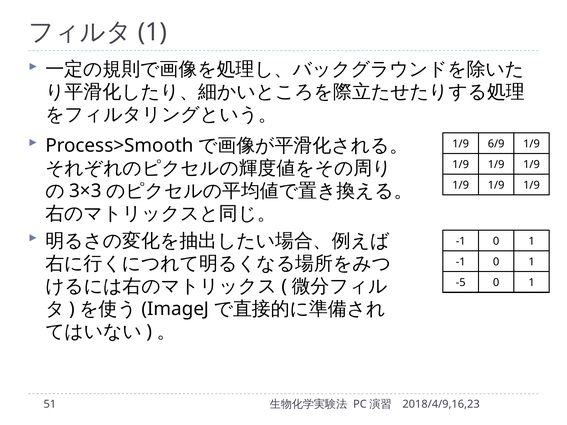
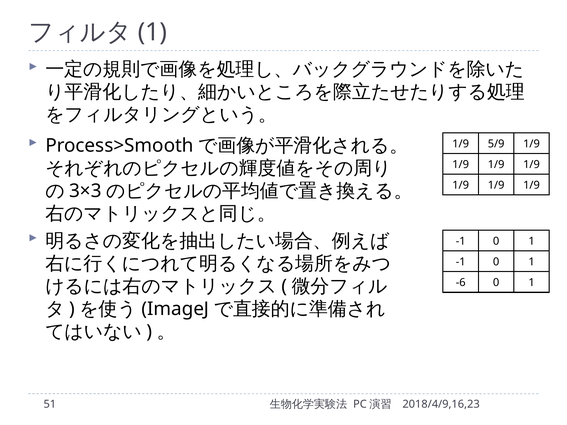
6/9: 6/9 -> 5/9 (496, 144)
-5: -5 -> -6 (461, 283)
